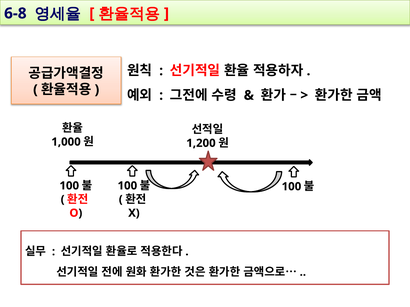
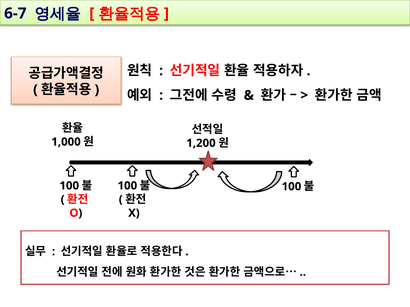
6-8: 6-8 -> 6-7 (15, 13)
